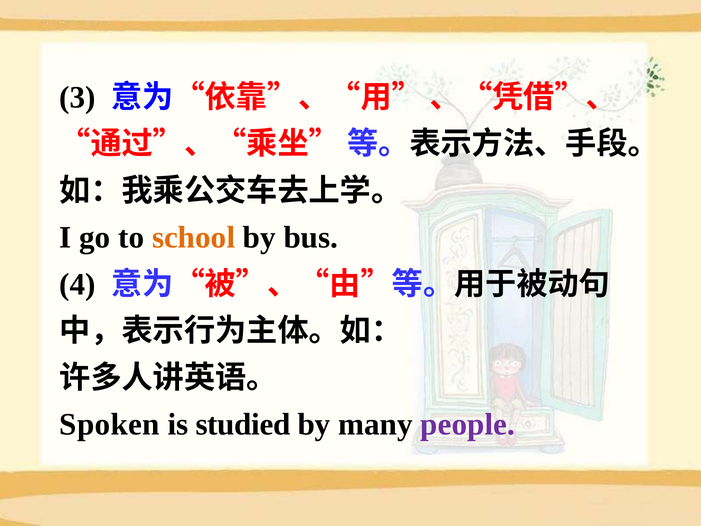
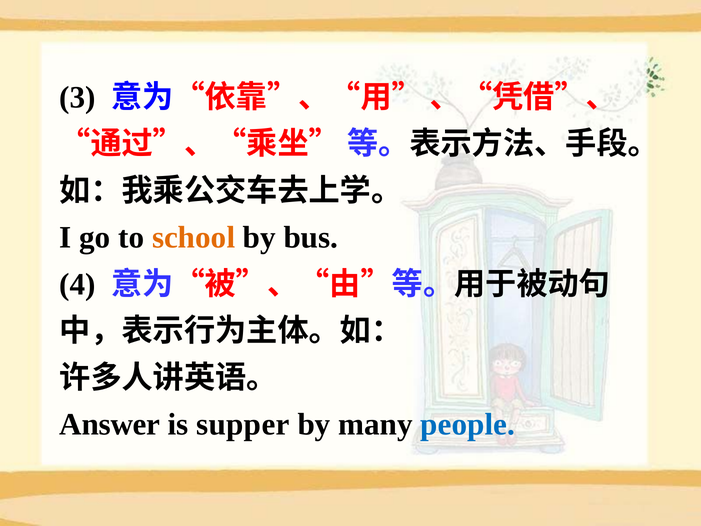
Spoken: Spoken -> Answer (110, 424)
studied: studied -> supper (243, 424)
people colour: purple -> blue (468, 424)
